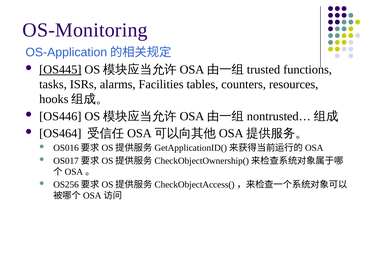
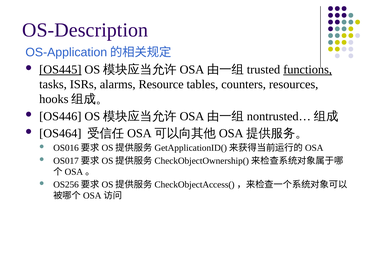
OS-Monitoring: OS-Monitoring -> OS-Description (85, 30)
functions underline: none -> present (308, 70)
Facilities: Facilities -> Resource (161, 84)
